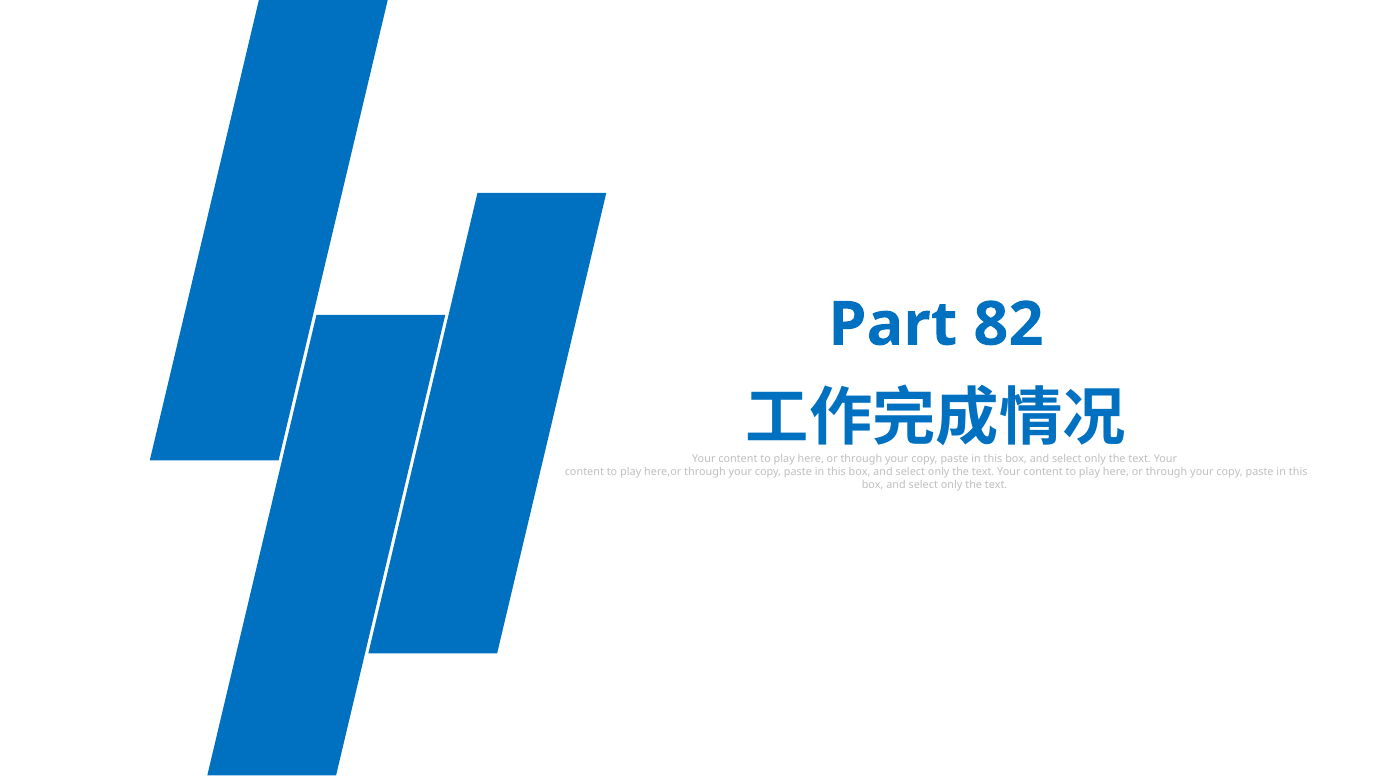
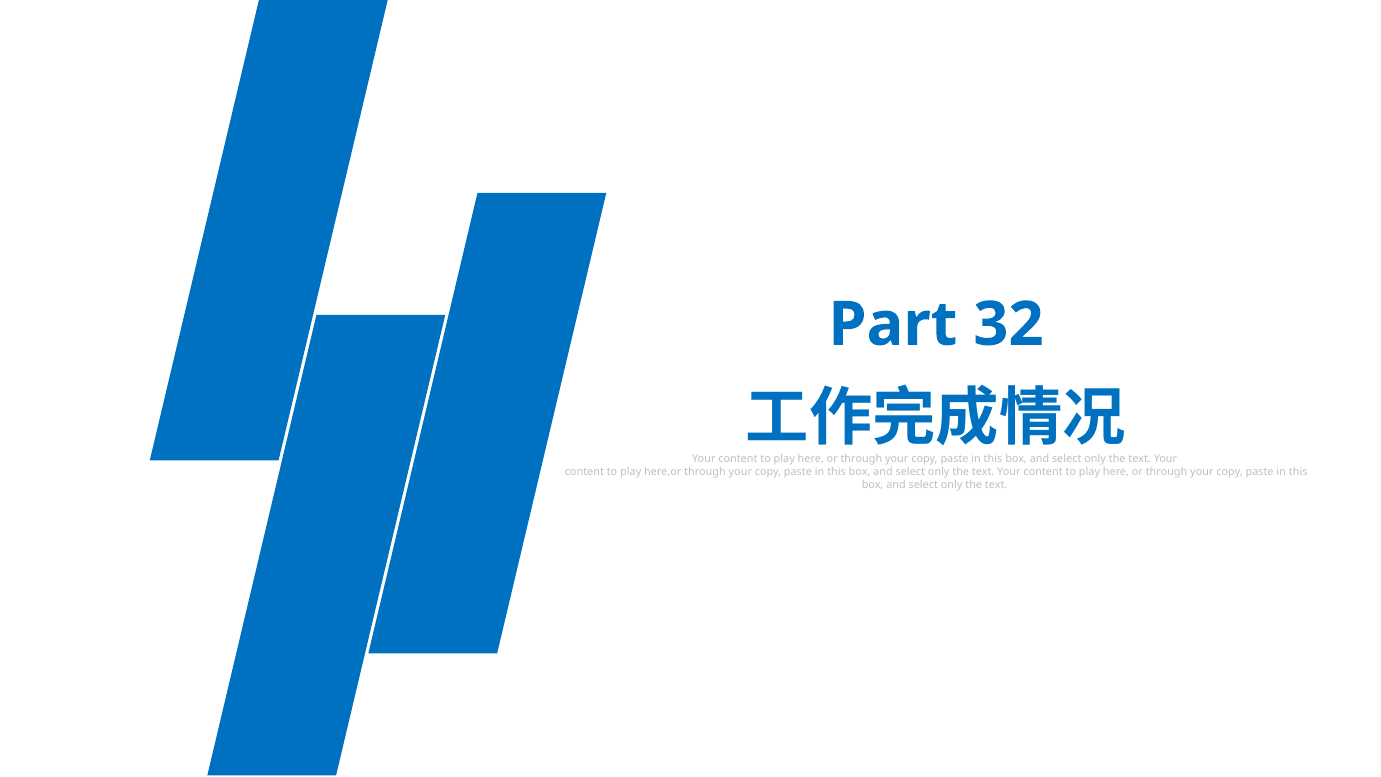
82: 82 -> 32 (1008, 324)
